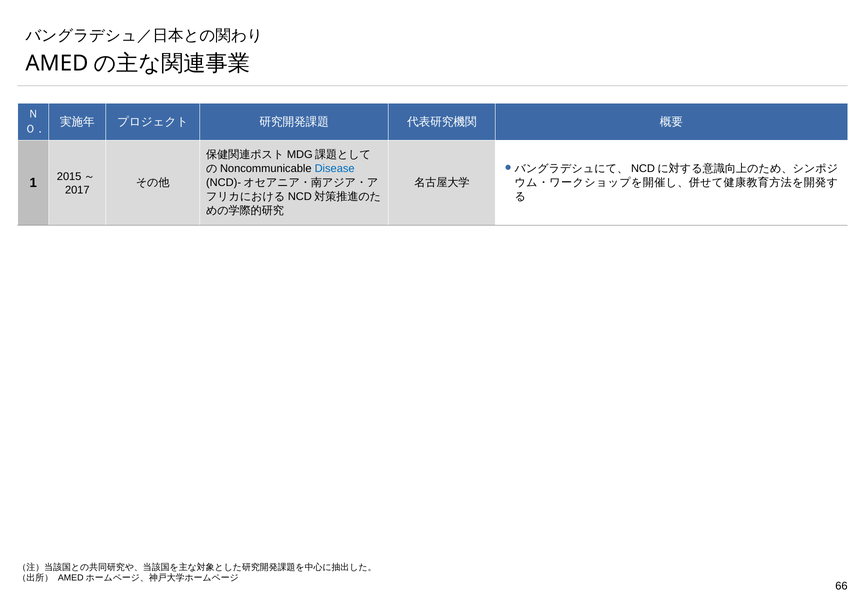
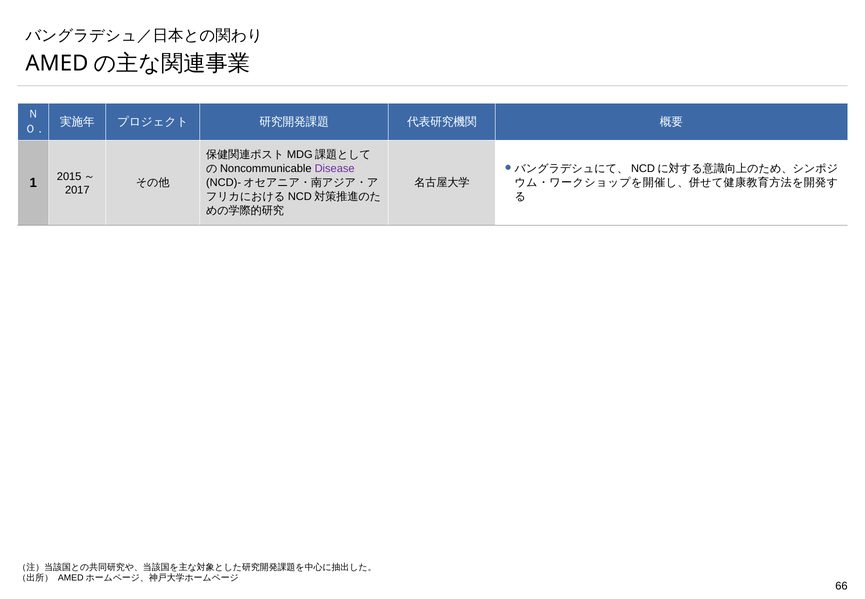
Disease colour: blue -> purple (335, 169)
